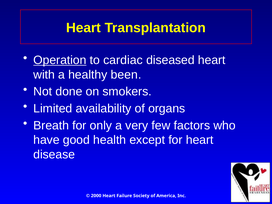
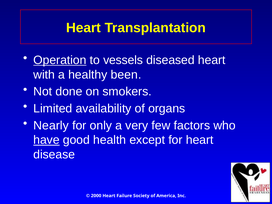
cardiac: cardiac -> vessels (123, 60)
Breath: Breath -> Nearly (51, 125)
have underline: none -> present (46, 140)
